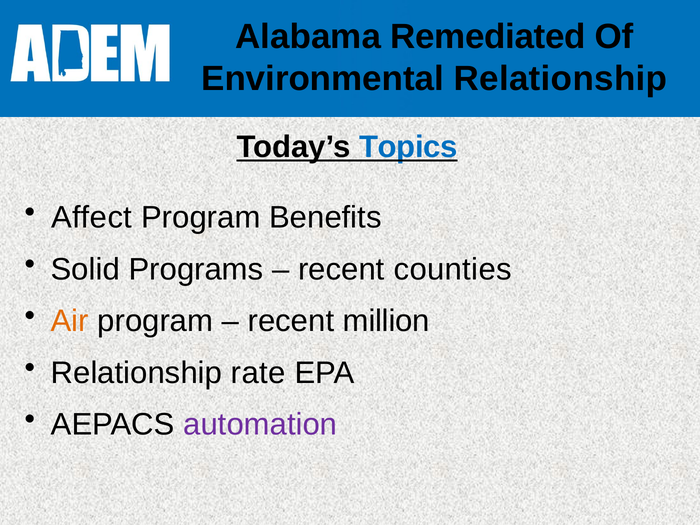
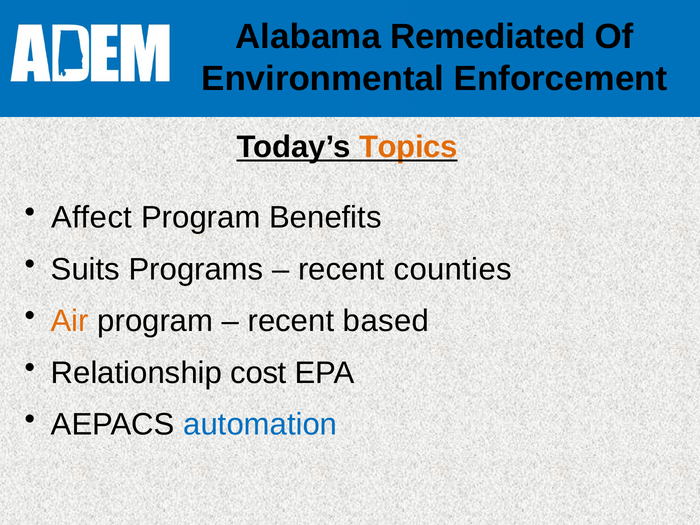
Environmental Relationship: Relationship -> Enforcement (561, 79)
Topics colour: blue -> orange (408, 147)
Solid: Solid -> Suits (85, 269)
million: million -> based (386, 321)
rate: rate -> cost (258, 373)
automation colour: purple -> blue (260, 425)
